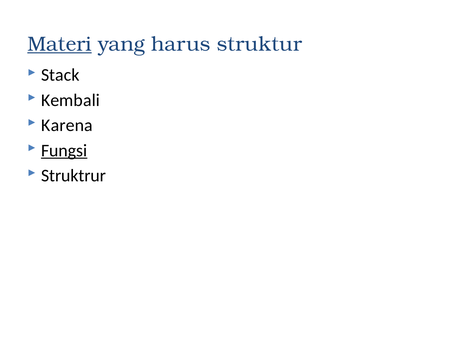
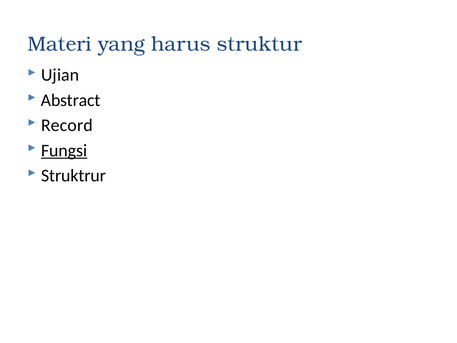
Materi underline: present -> none (59, 44)
Stack: Stack -> Ujian (60, 75)
Kembali: Kembali -> Abstract (71, 100)
Karena: Karena -> Record (67, 125)
